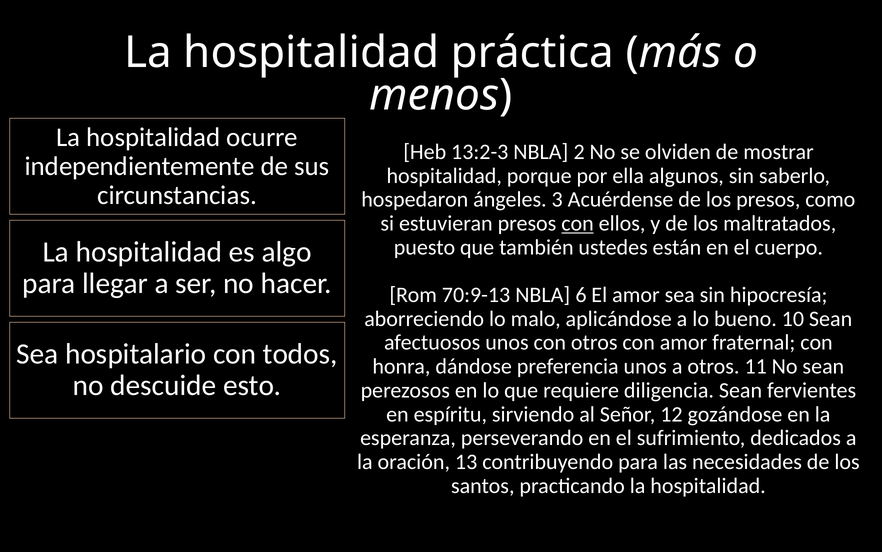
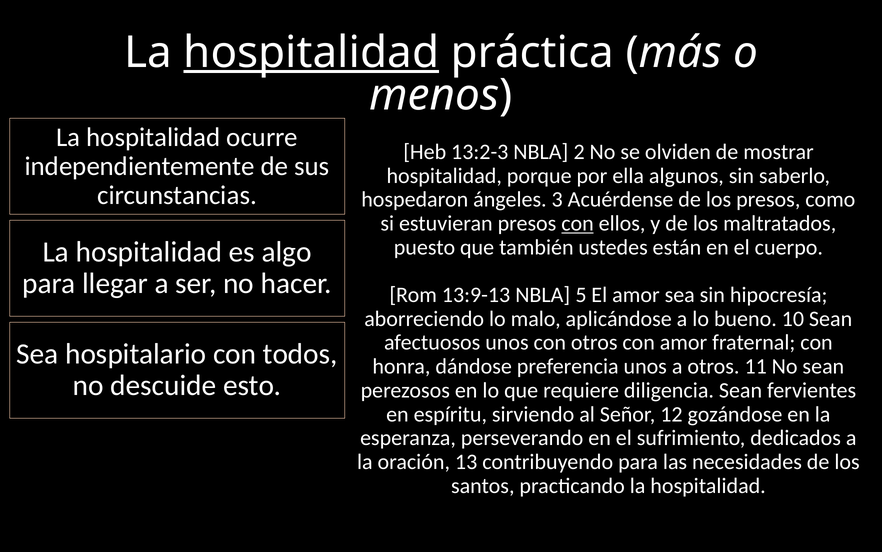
hospitalidad underline: none -> present (311, 52)
70:9-13: 70:9-13 -> 13:9-13 (476, 295)
6: 6 -> 5 (581, 295)
